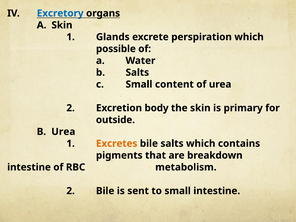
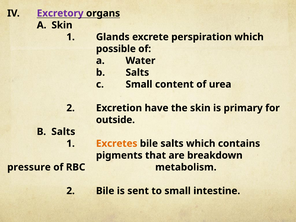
Excretory colour: blue -> purple (60, 13)
body: body -> have (157, 108)
Urea: Urea -> Salts (63, 132)
intestine: intestine -> pressure (29, 167)
